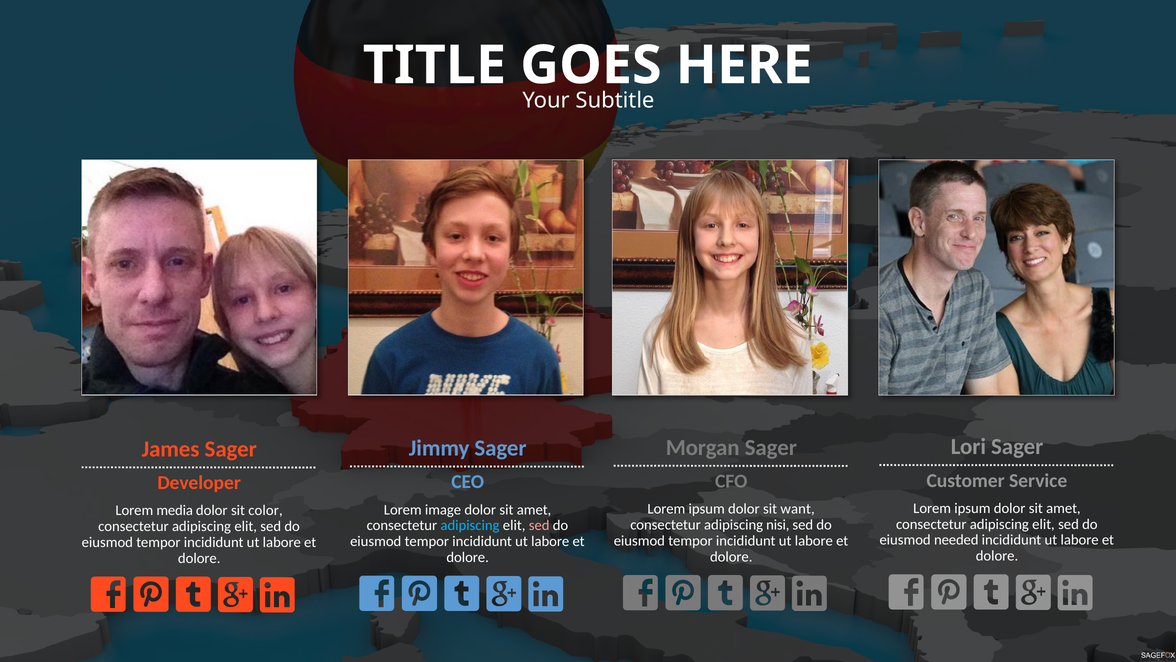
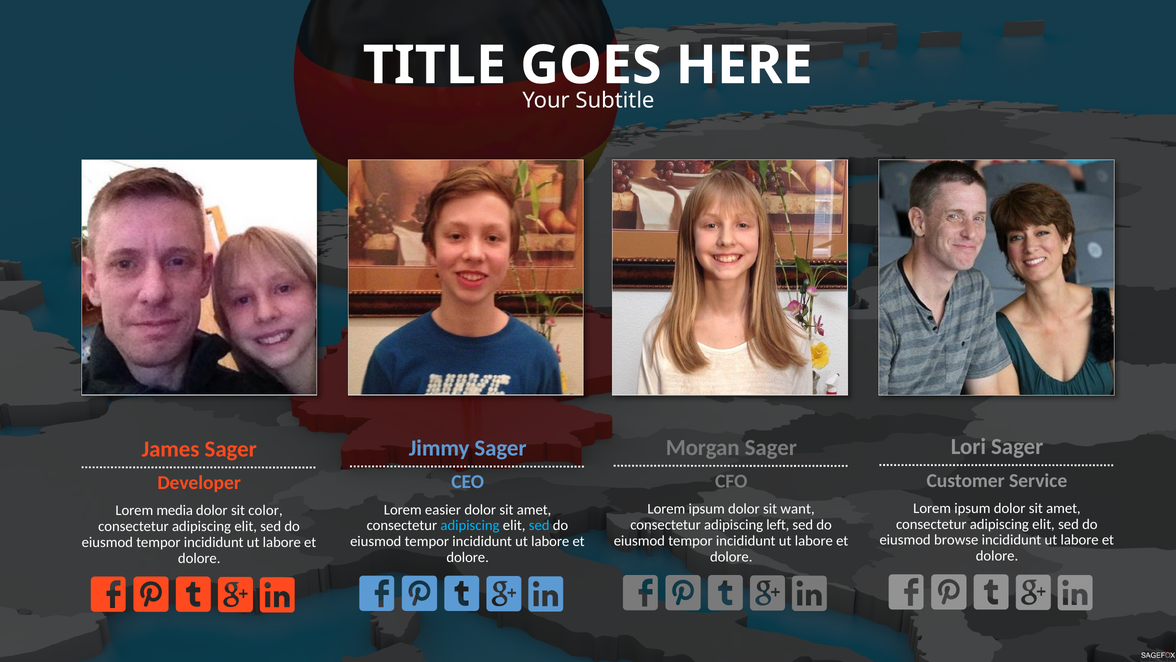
image: image -> easier (443, 509)
nisi: nisi -> left (778, 525)
sed colour: pink -> light blue (539, 525)
needed: needed -> browse (956, 540)
